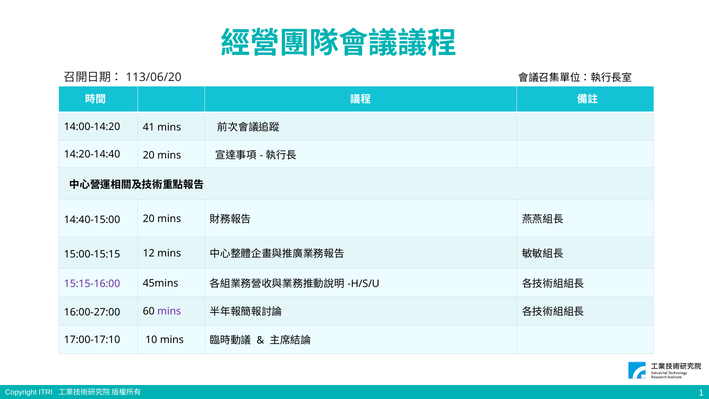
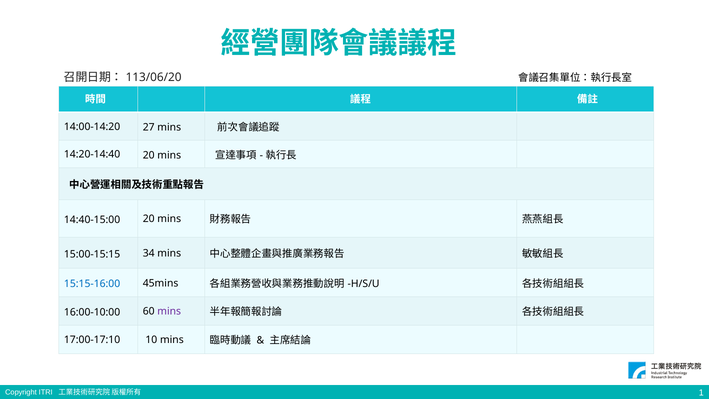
41: 41 -> 27 (149, 127)
12: 12 -> 34 (149, 253)
15:15-16:00 colour: purple -> blue (92, 284)
16:00-27:00: 16:00-27:00 -> 16:00-10:00 (92, 312)
